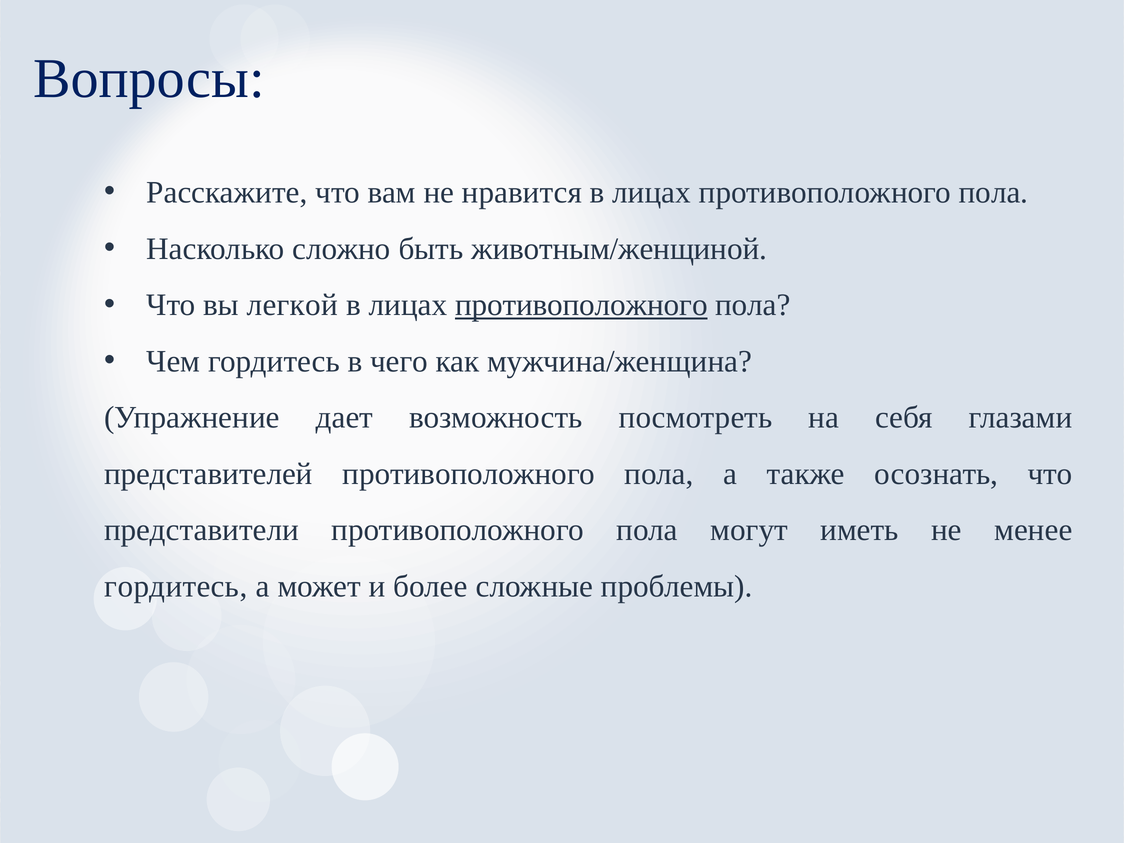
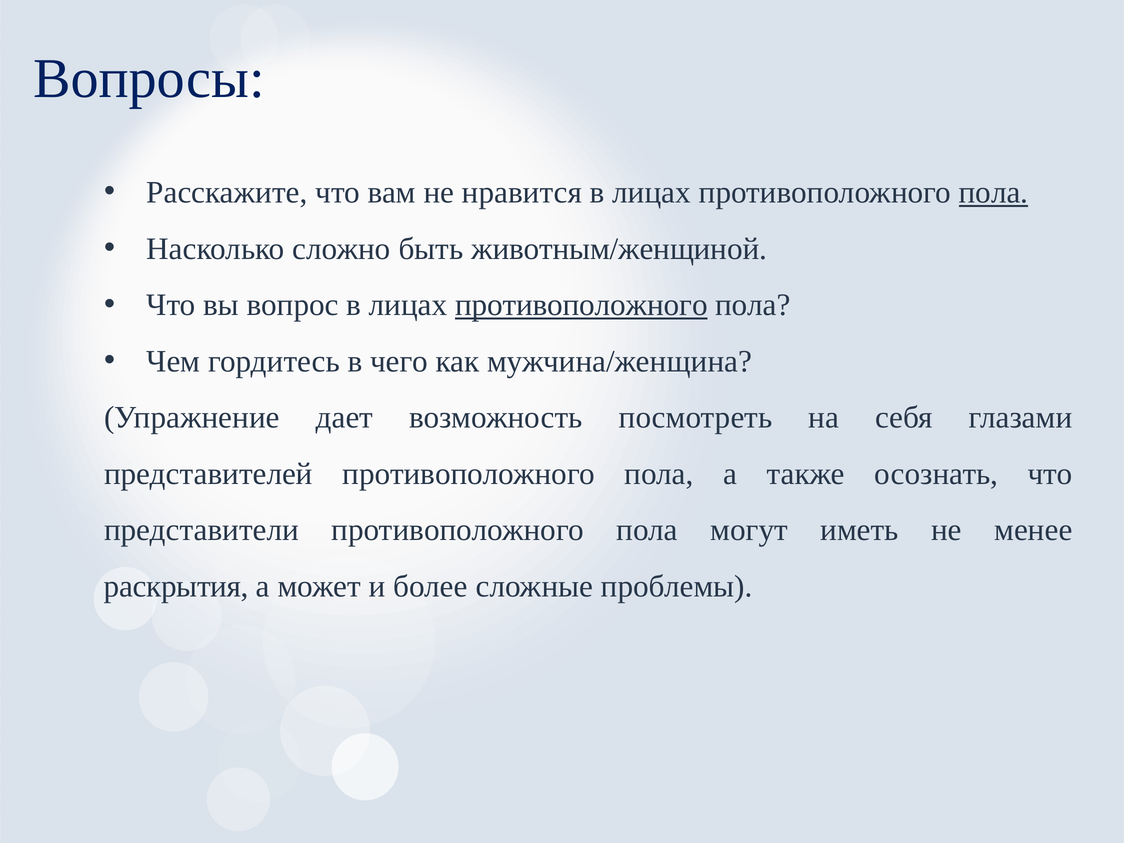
пола underline: none -> present (993, 192)
легкой: легкой -> вопрос (293, 305)
гордитесь: гордитесь -> раскрытия (176, 586)
